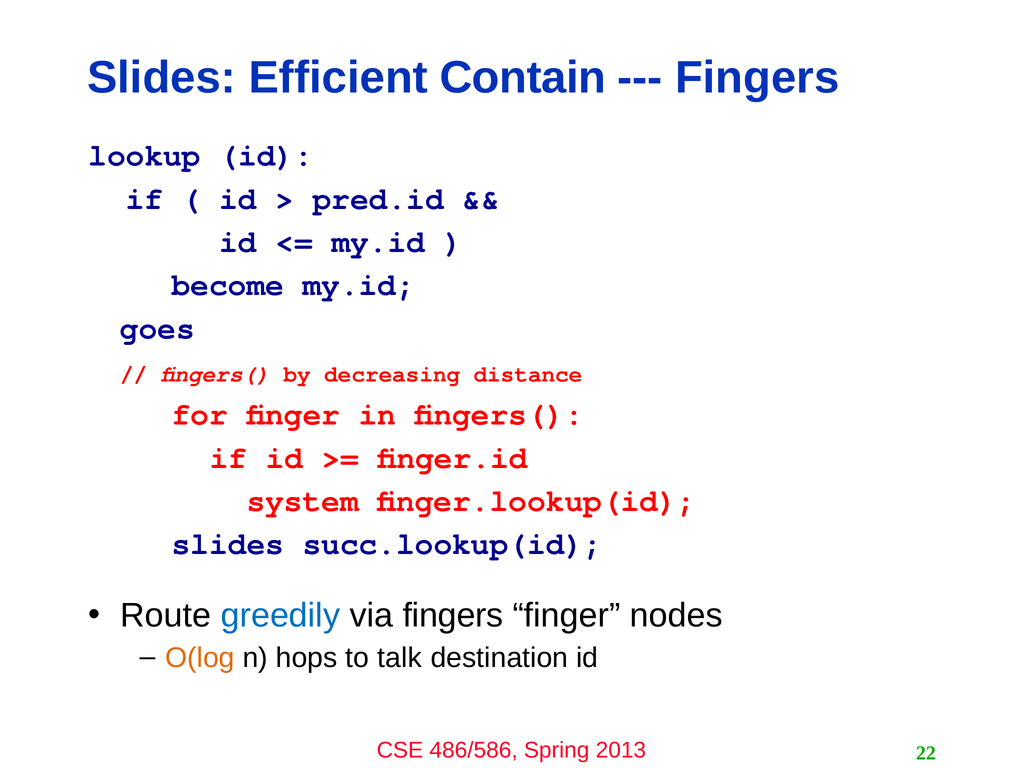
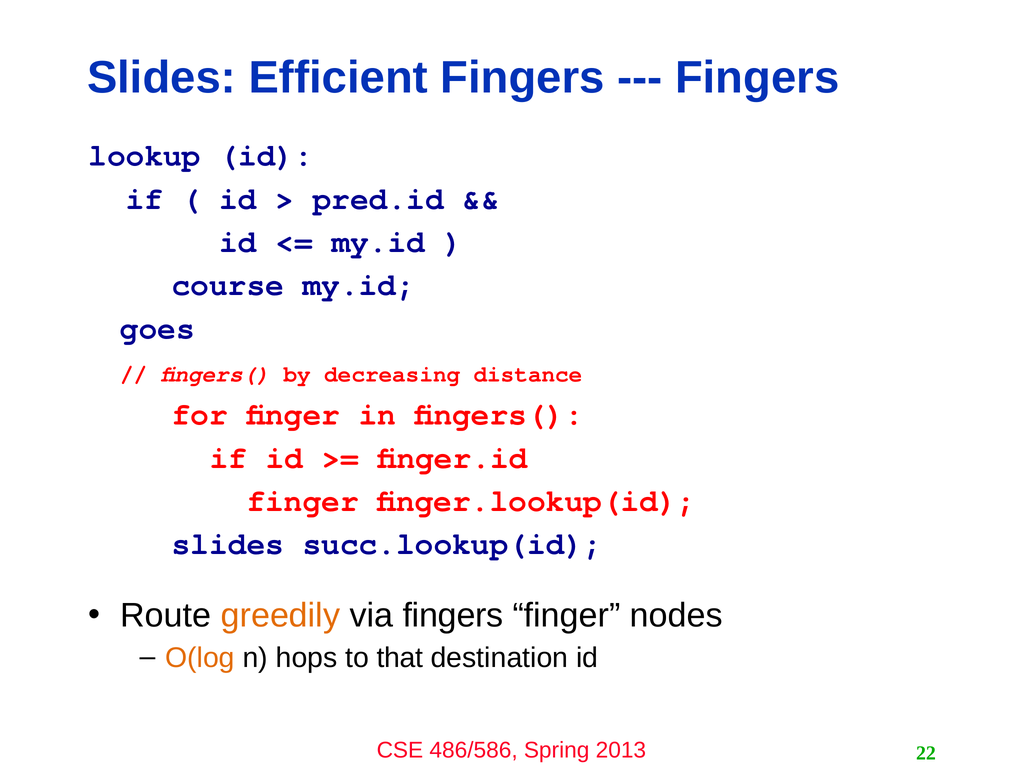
Efficient Contain: Contain -> Fingers (523, 78)
become: become -> course (228, 285)
system: system -> finger (303, 500)
greedily colour: blue -> orange (280, 615)
talk: talk -> that (400, 657)
